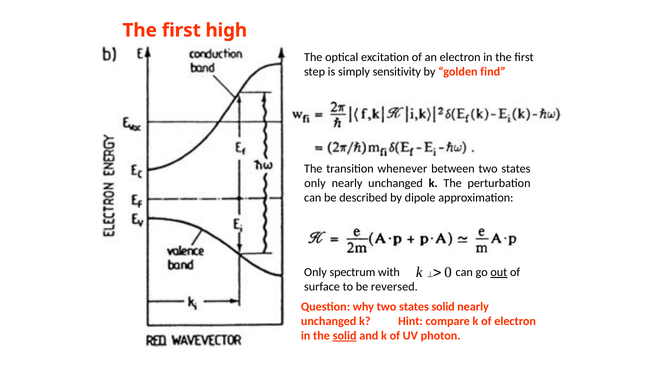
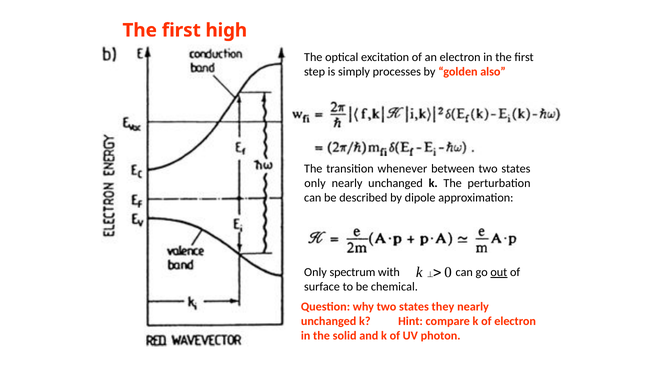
sensitivity: sensitivity -> processes (397, 72)
find: find -> also (493, 72)
reversed: reversed -> chemical (394, 287)
states solid: solid -> they (443, 307)
solid underline: present -> none (345, 336)
